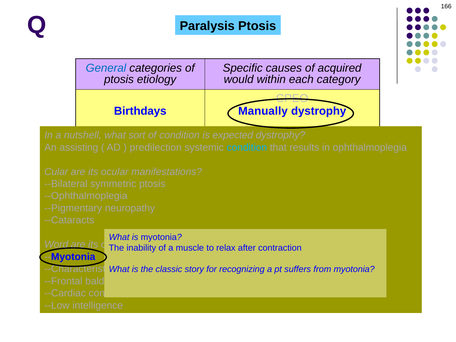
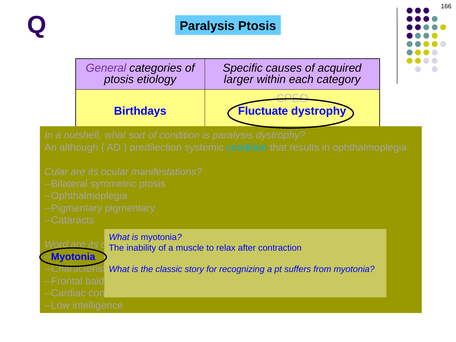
General colour: blue -> purple (106, 68)
would: would -> larger (239, 80)
Manually: Manually -> Fluctuate (263, 111)
is expected: expected -> paralysis (233, 135)
assisting: assisting -> although (79, 147)
neuropathy: neuropathy -> pigmentary (130, 208)
